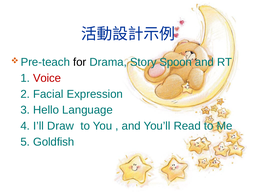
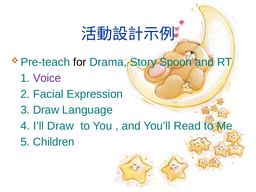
Voice colour: red -> purple (47, 78)
3 Hello: Hello -> Draw (46, 110)
Goldfish: Goldfish -> Children (54, 142)
